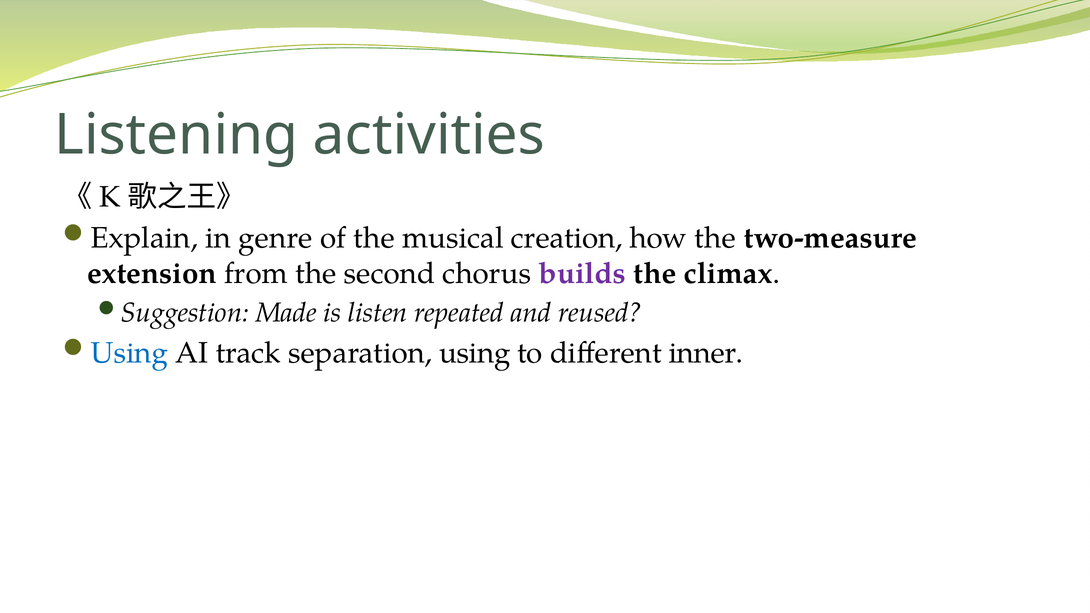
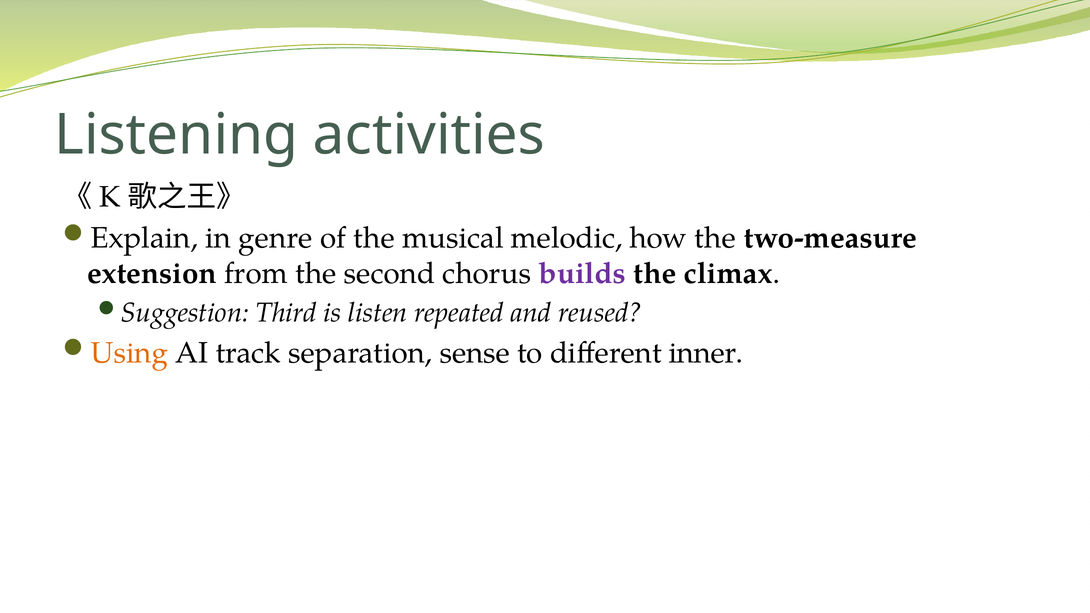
creation: creation -> melodic (567, 238)
Made: Made -> Third (286, 313)
Using colour: blue -> orange (129, 353)
separation using: using -> sense (475, 353)
